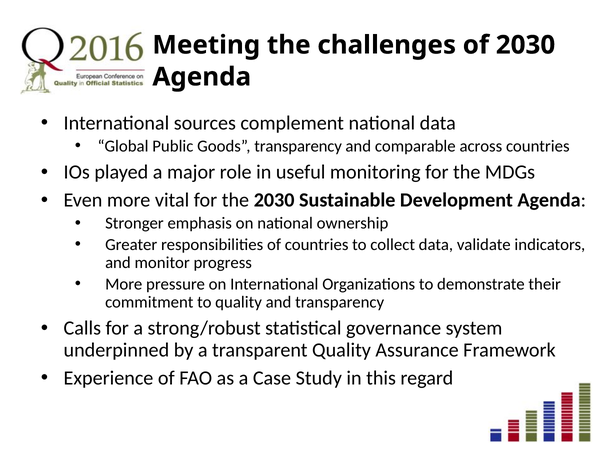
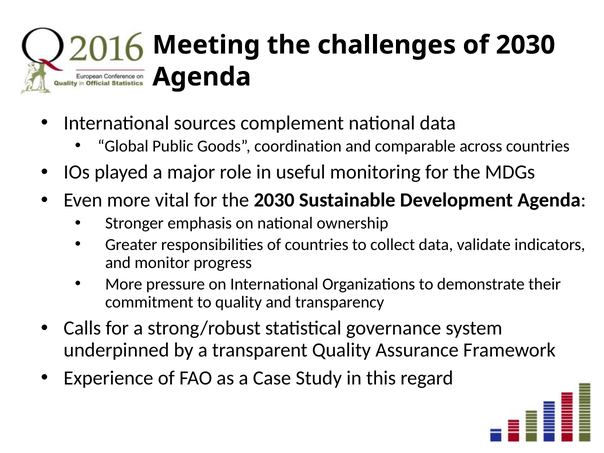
Goods transparency: transparency -> coordination (298, 146)
